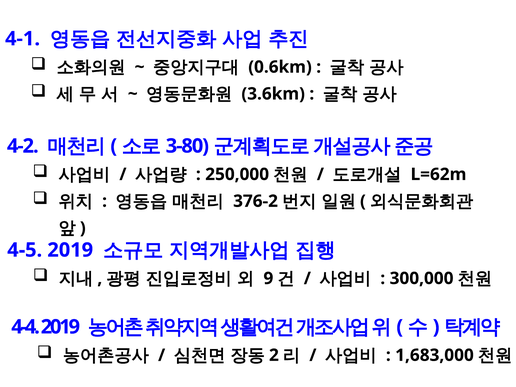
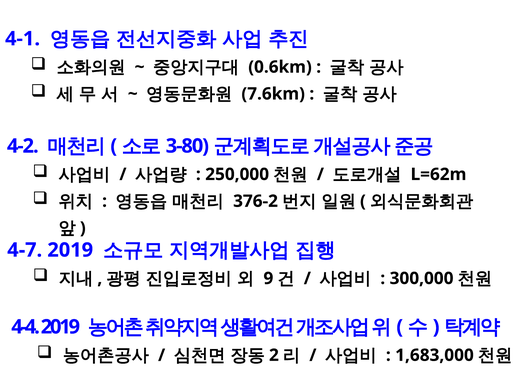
3.6km: 3.6km -> 7.6km (273, 94)
4-5: 4-5 -> 4-7 (25, 250)
